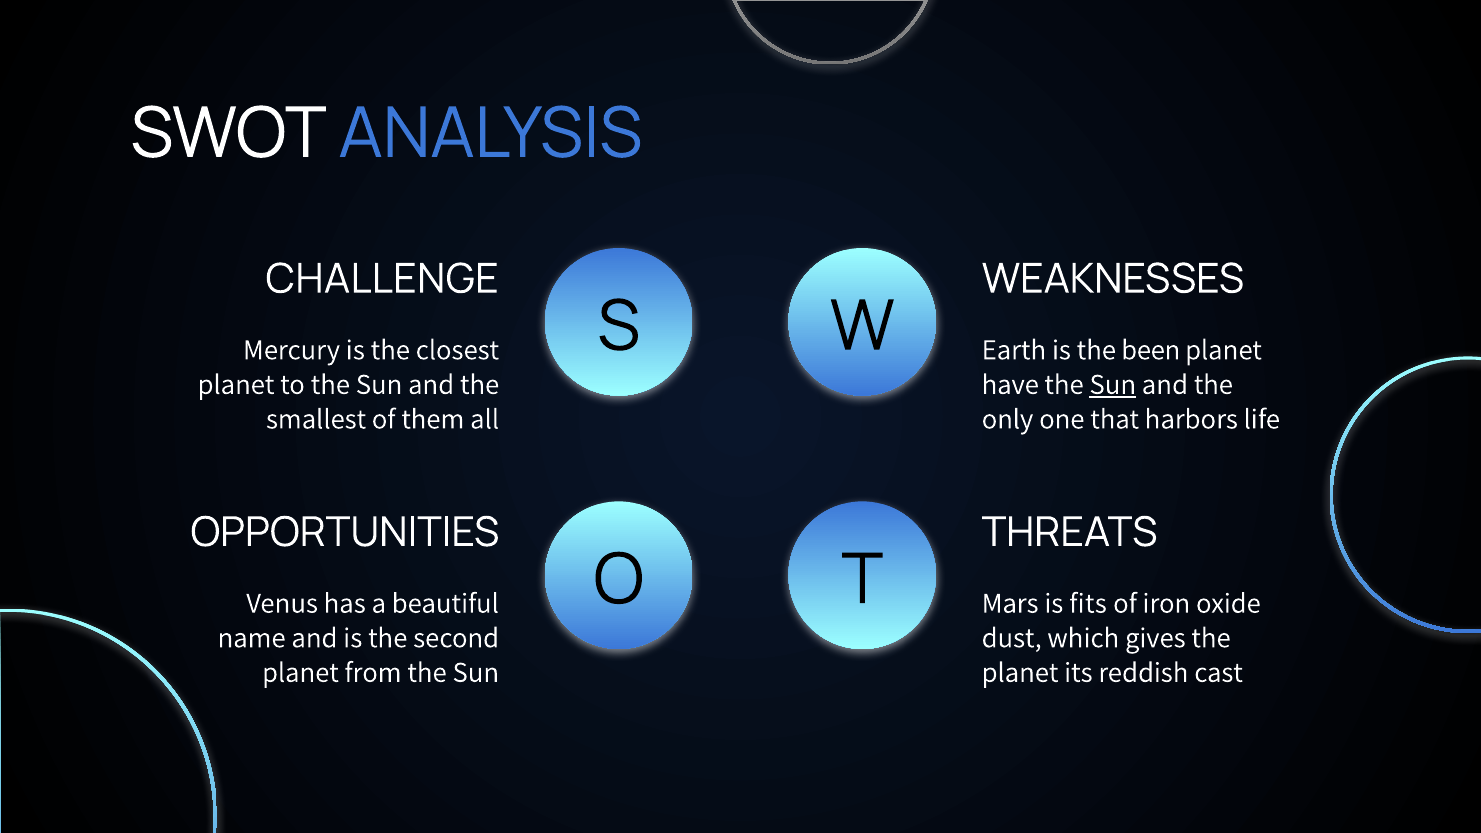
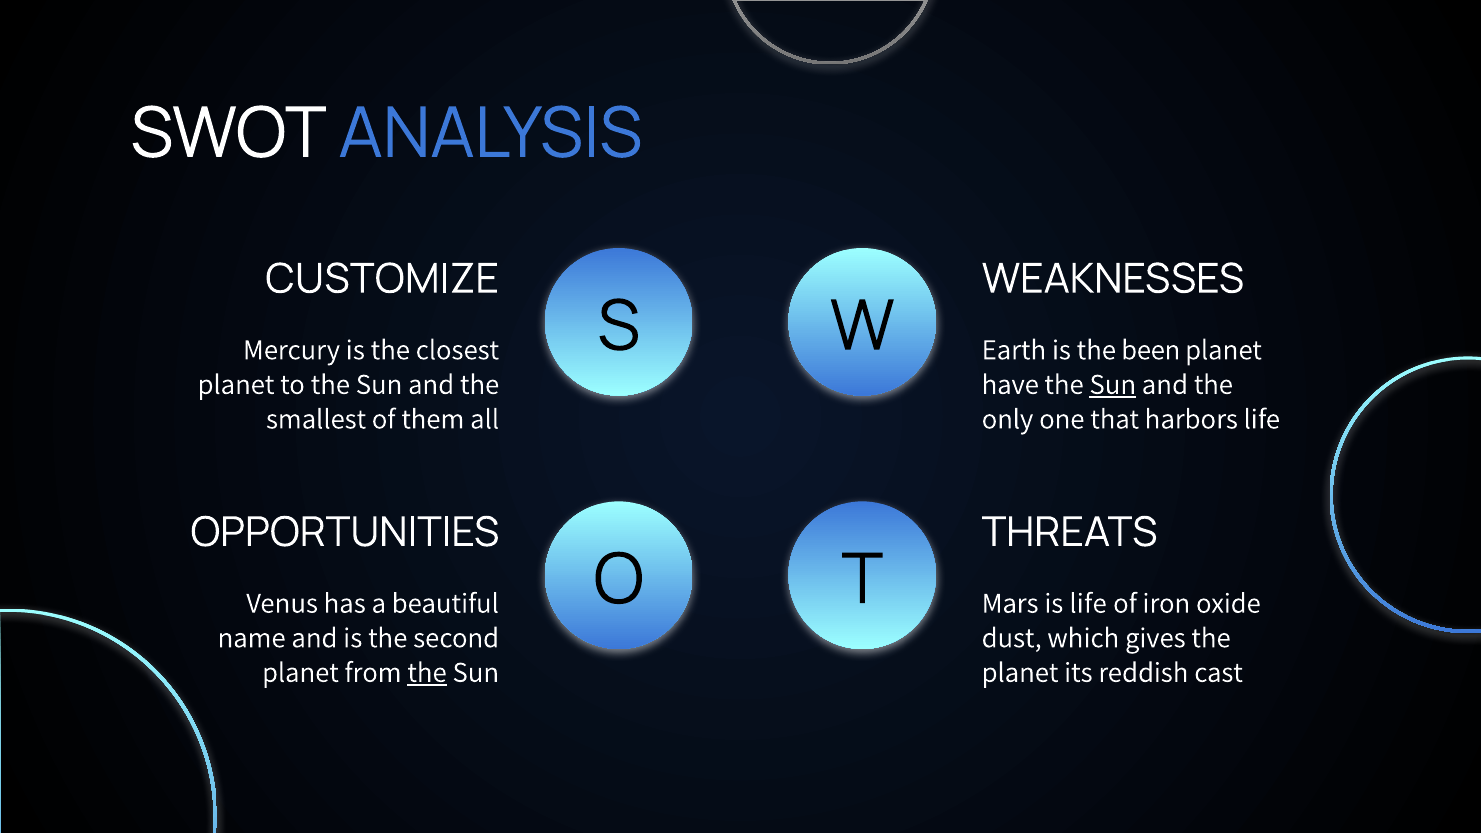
CHALLENGE: CHALLENGE -> CUSTOMIZE (382, 279)
is fits: fits -> life (1088, 603)
the underline: none -> present (427, 672)
